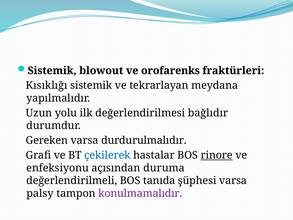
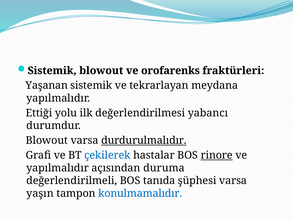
Kısıklığı: Kısıklığı -> Yaşanan (47, 85)
Uzun: Uzun -> Ettiği (39, 113)
bağlıdır: bağlıdır -> yabancı (208, 113)
Gereken: Gereken -> Blowout (47, 140)
durdurulmalıdır underline: none -> present (144, 140)
enfeksiyonu: enfeksiyonu -> yapılmalıdır (58, 168)
palsy: palsy -> yaşın (40, 193)
konulmamalıdır colour: purple -> blue (140, 193)
